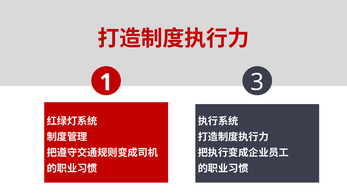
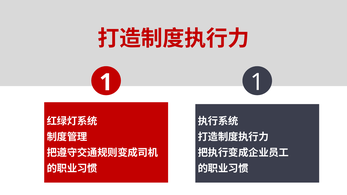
1 3: 3 -> 1 (257, 82)
